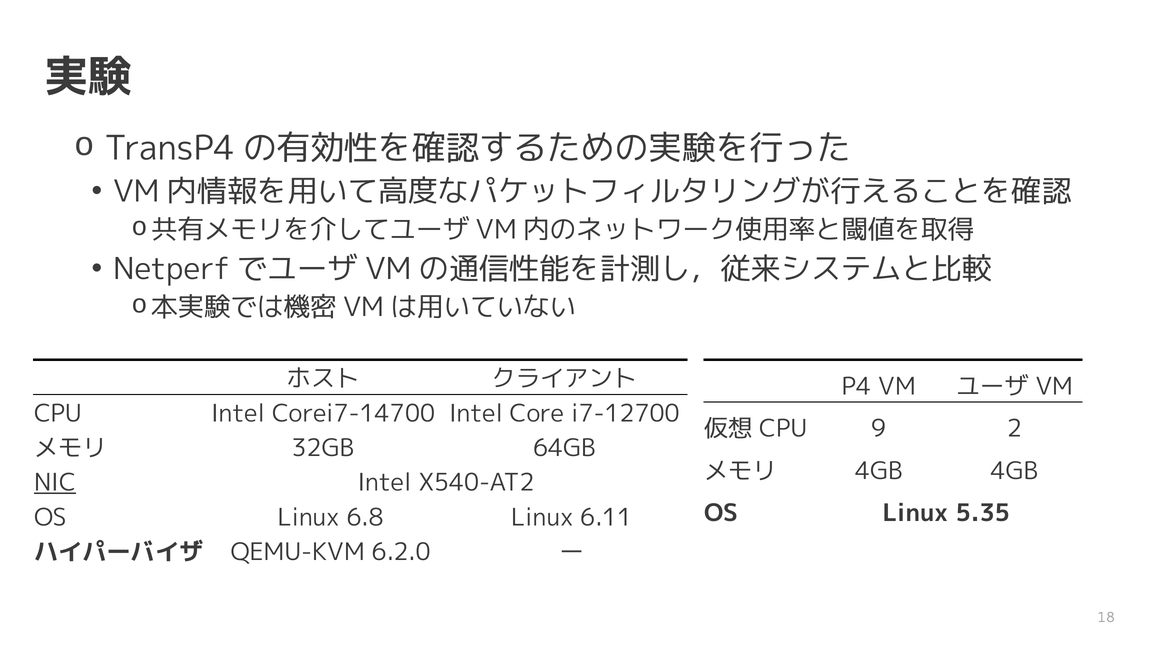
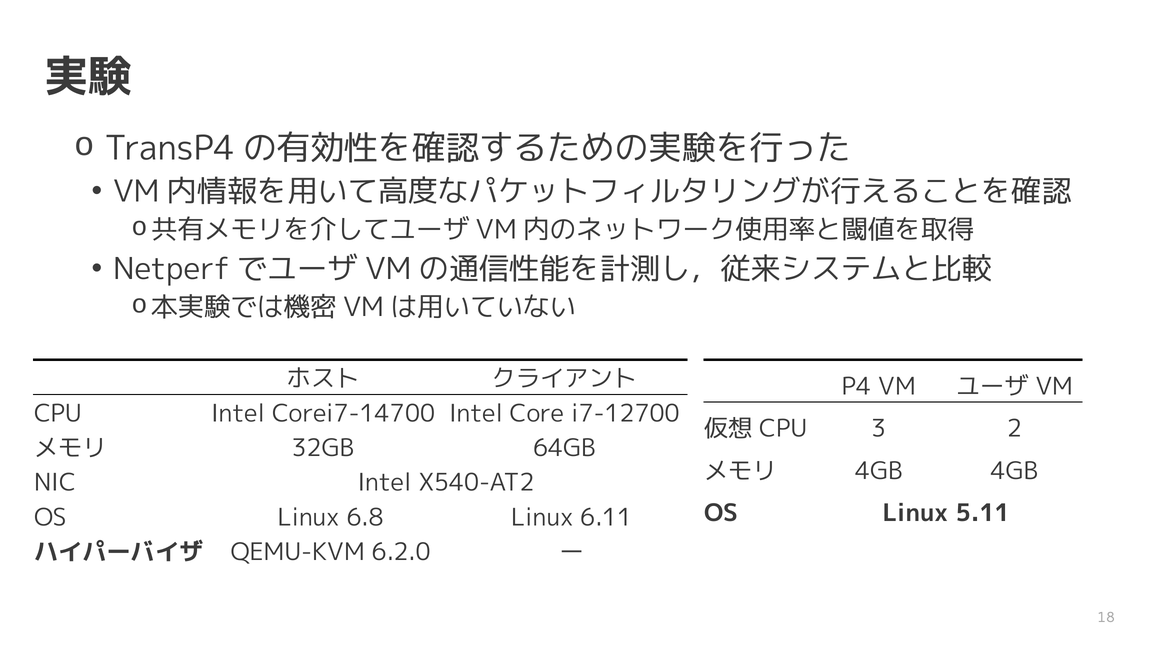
9: 9 -> 3 (879, 429)
NIC underline: present -> none (55, 483)
5.35: 5.35 -> 5.11 (983, 514)
